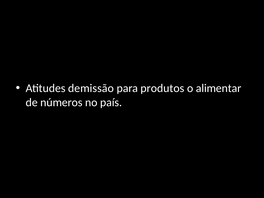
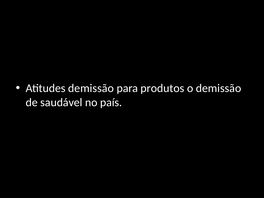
o alimentar: alimentar -> demissão (219, 88)
números: números -> saudável (61, 102)
